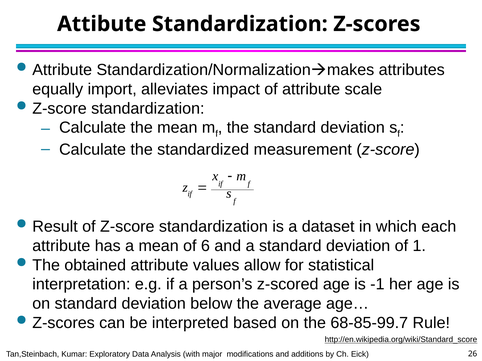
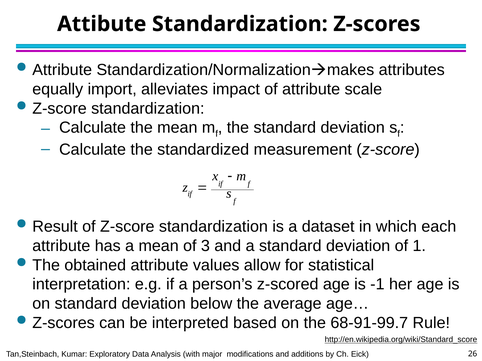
6: 6 -> 3 (205, 246)
68-85-99.7: 68-85-99.7 -> 68-91-99.7 (369, 323)
